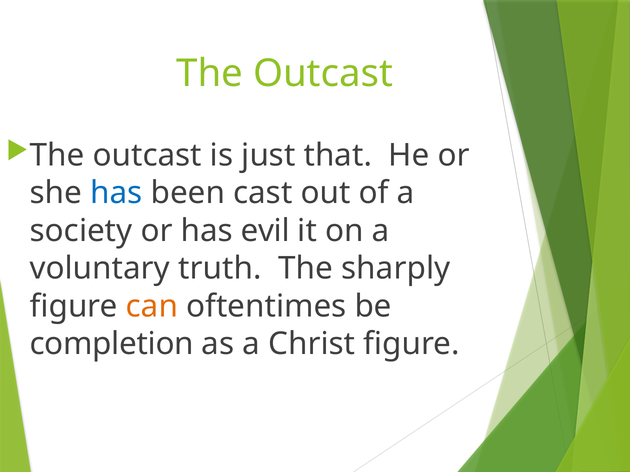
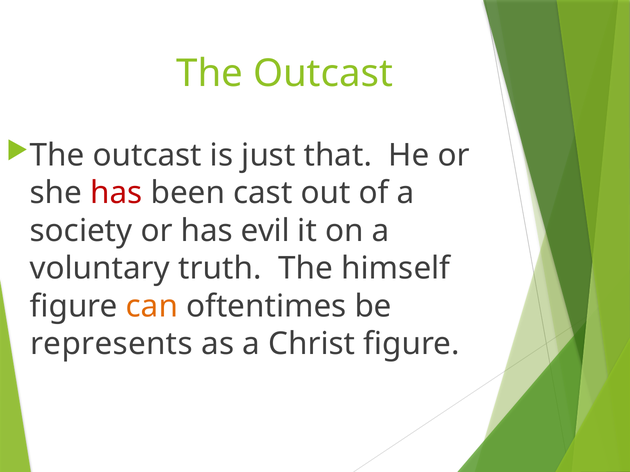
has colour: blue -> red (116, 193)
sharply: sharply -> himself (396, 269)
completion: completion -> represents (111, 344)
